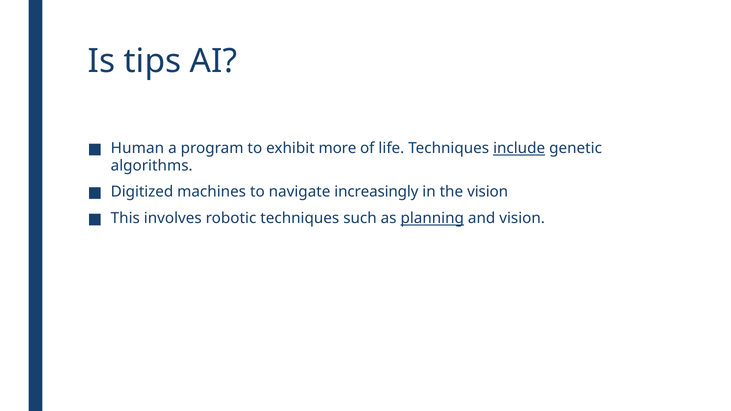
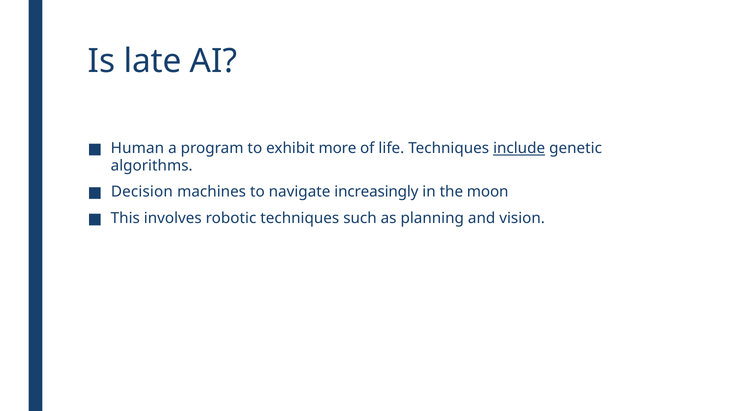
tips: tips -> late (153, 61)
Digitized: Digitized -> Decision (142, 192)
the vision: vision -> moon (488, 192)
planning underline: present -> none (432, 218)
